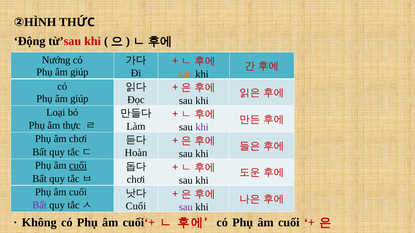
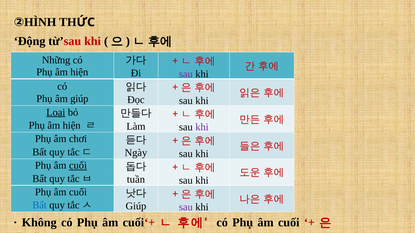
Nướng: Nướng -> Những (56, 60)
giúp: giúp -> hiện (79, 72)
sau colour: orange -> purple (186, 74)
Loại underline: none -> present (56, 113)
thực: thực -> hiện (72, 126)
Hoàn: Hoàn -> Ngày (136, 153)
chơi: chơi -> tuần (136, 180)
Bất colour: purple -> blue (40, 206)
Cuối: Cuối -> Giúp (136, 206)
